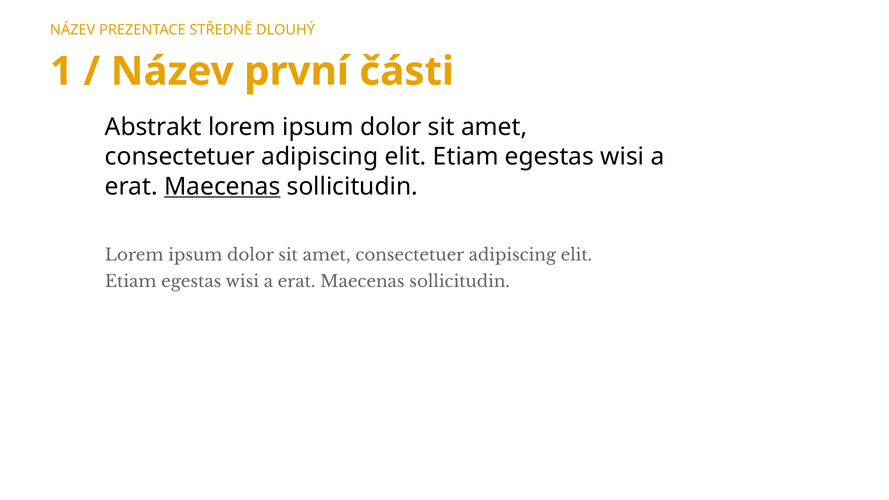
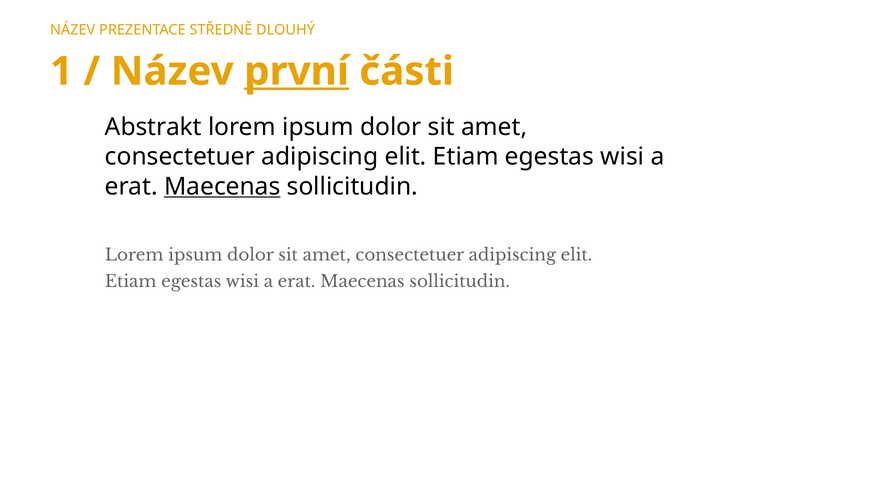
první underline: none -> present (297, 71)
